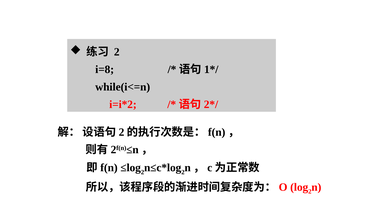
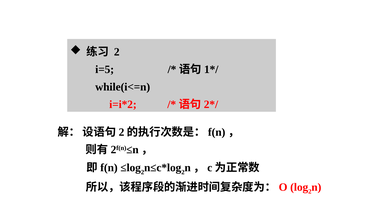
i=8: i=8 -> i=5 (105, 69)
